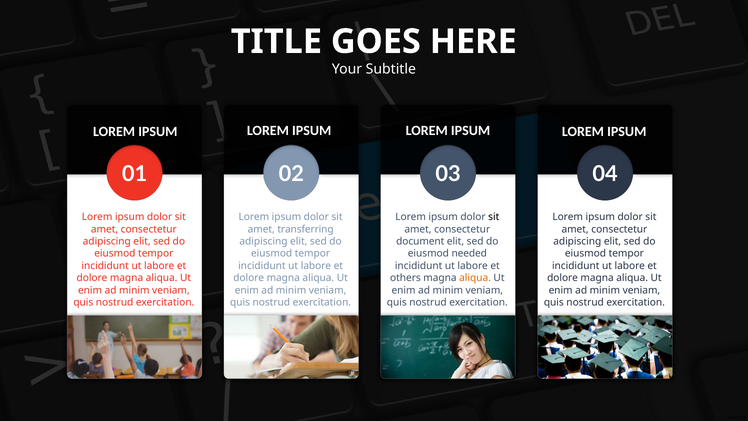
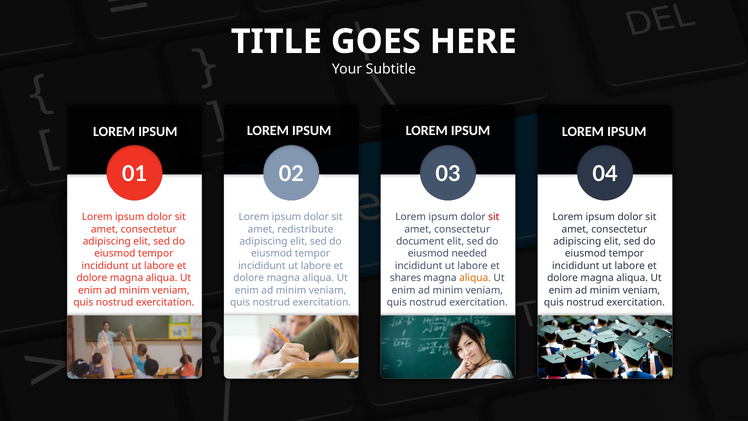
sit colour: black -> red (494, 217)
transferring: transferring -> redistribute (305, 229)
others: others -> shares (405, 278)
